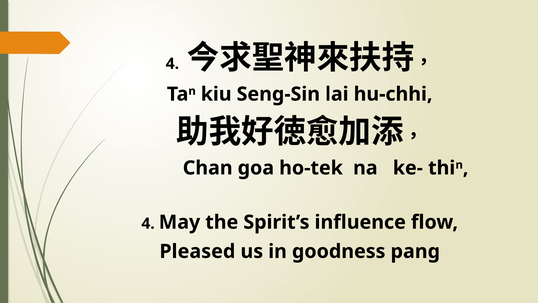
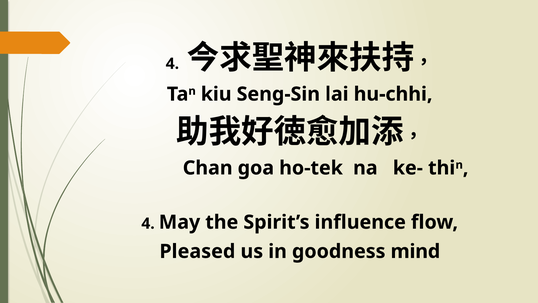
pang: pang -> mind (415, 251)
